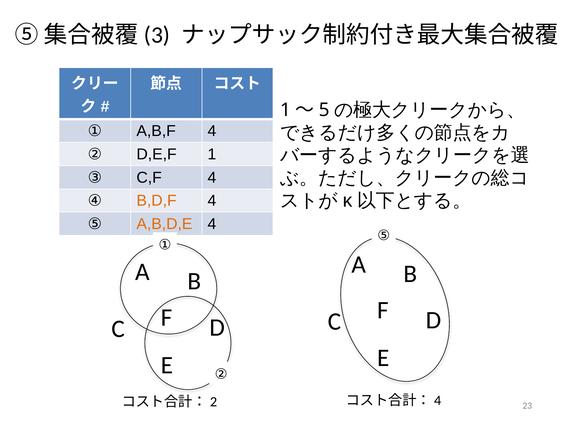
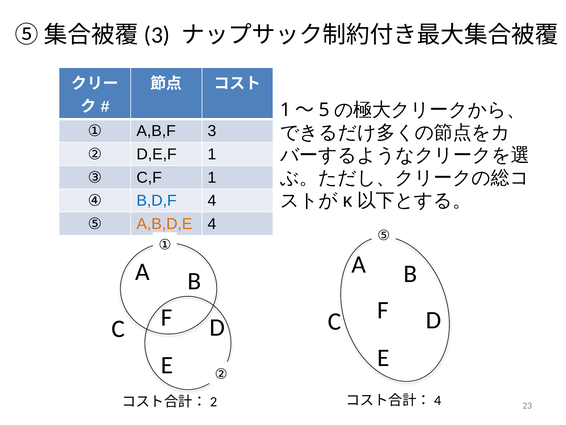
A,B,F 4: 4 -> 3 (212, 131)
C,F 4: 4 -> 1 (212, 177)
B,D,F colour: orange -> blue (157, 201)
